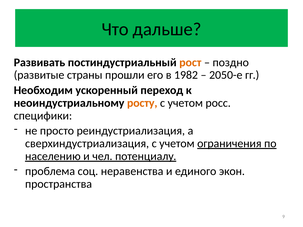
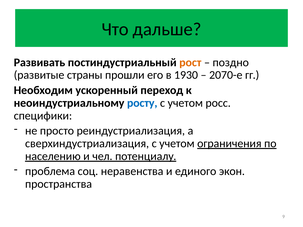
1982: 1982 -> 1930 (186, 75)
2050-е: 2050-е -> 2070-е (226, 75)
росту colour: orange -> blue (142, 103)
